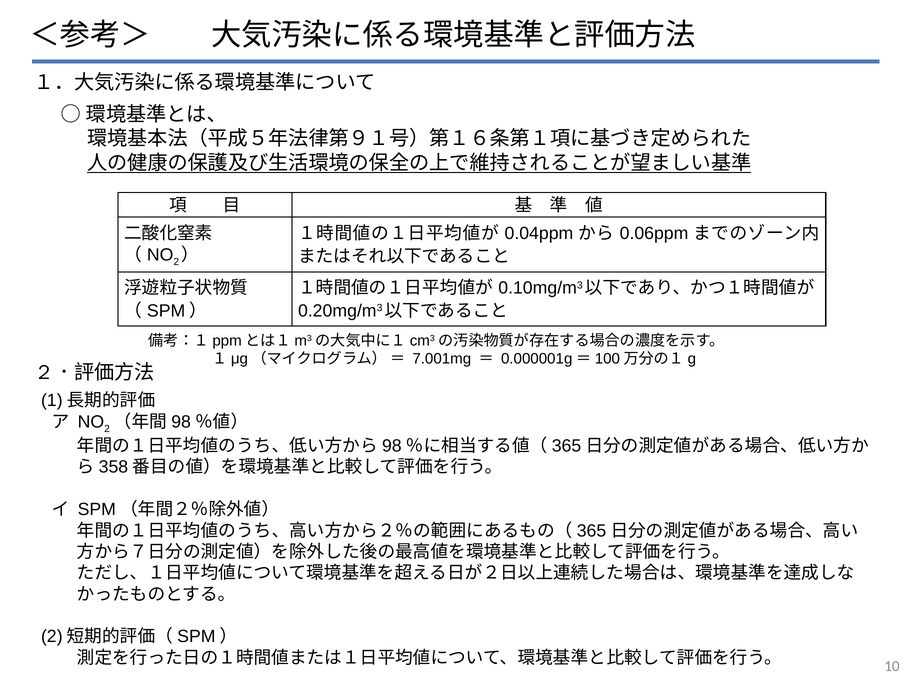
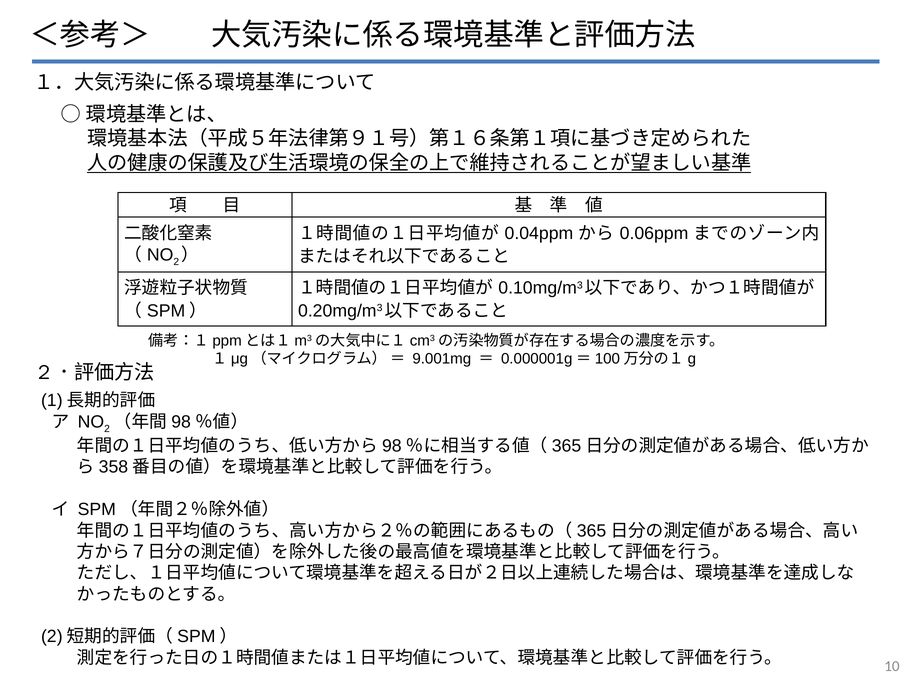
7.001mg: 7.001mg -> 9.001mg (442, 359)
